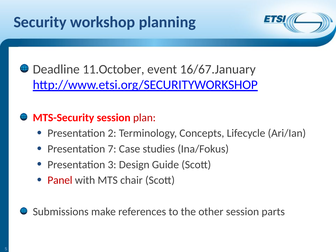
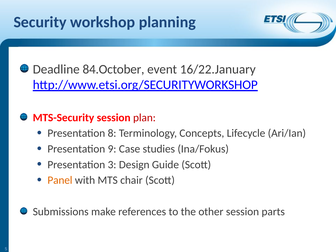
11.October: 11.October -> 84.October (113, 69)
16/67.January: 16/67.January -> 16/22.January (218, 69)
2: 2 -> 8 (112, 133)
7: 7 -> 9 (112, 149)
Panel colour: red -> orange (60, 180)
